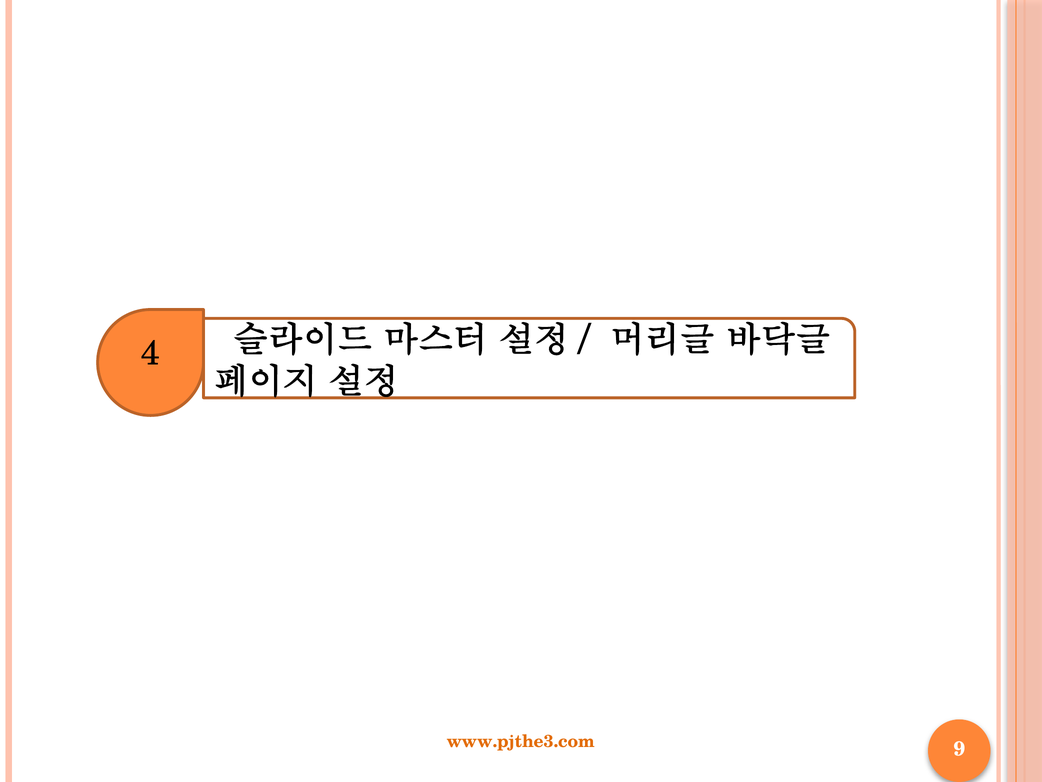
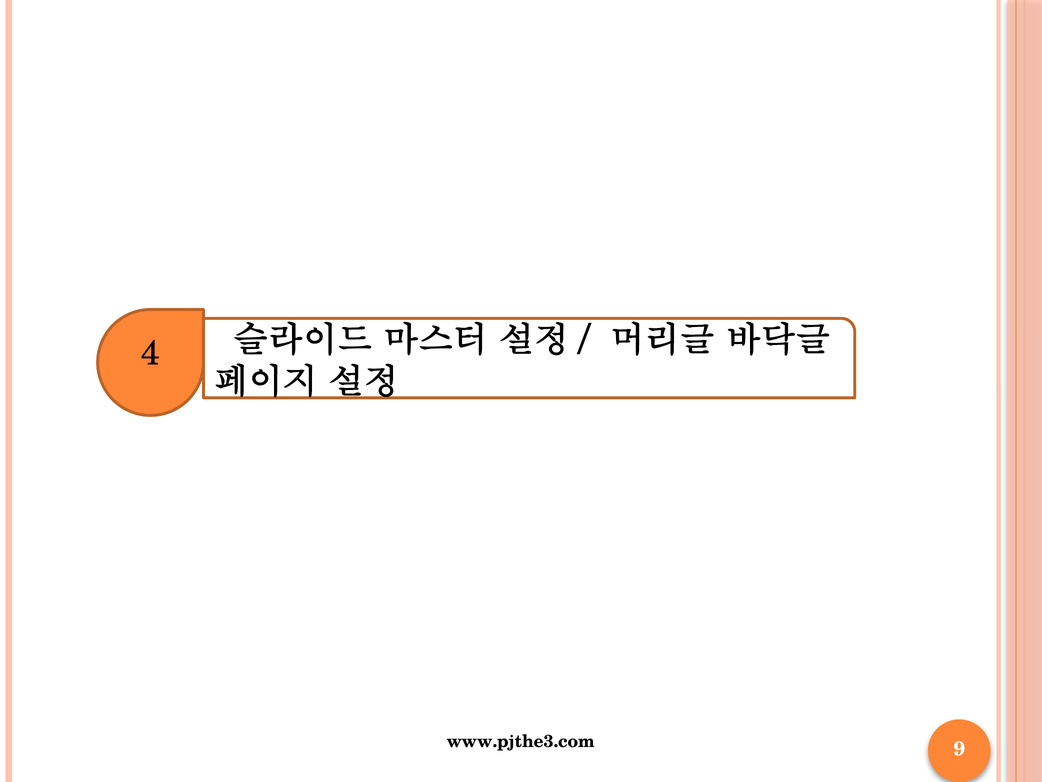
www.pjthe3.com colour: orange -> black (521, 741)
